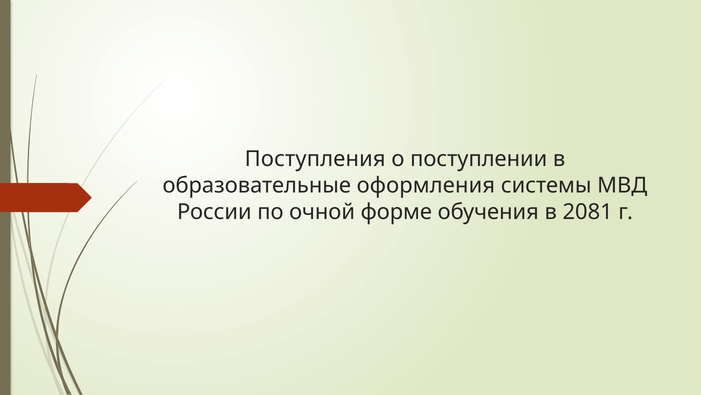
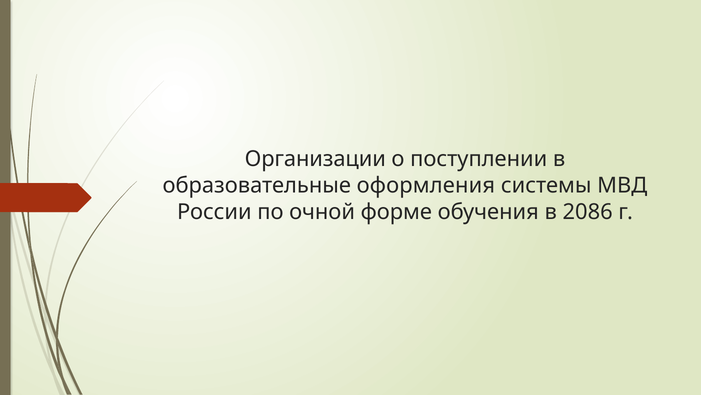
Поступления: Поступления -> Организации (315, 159)
2081: 2081 -> 2086 (588, 212)
